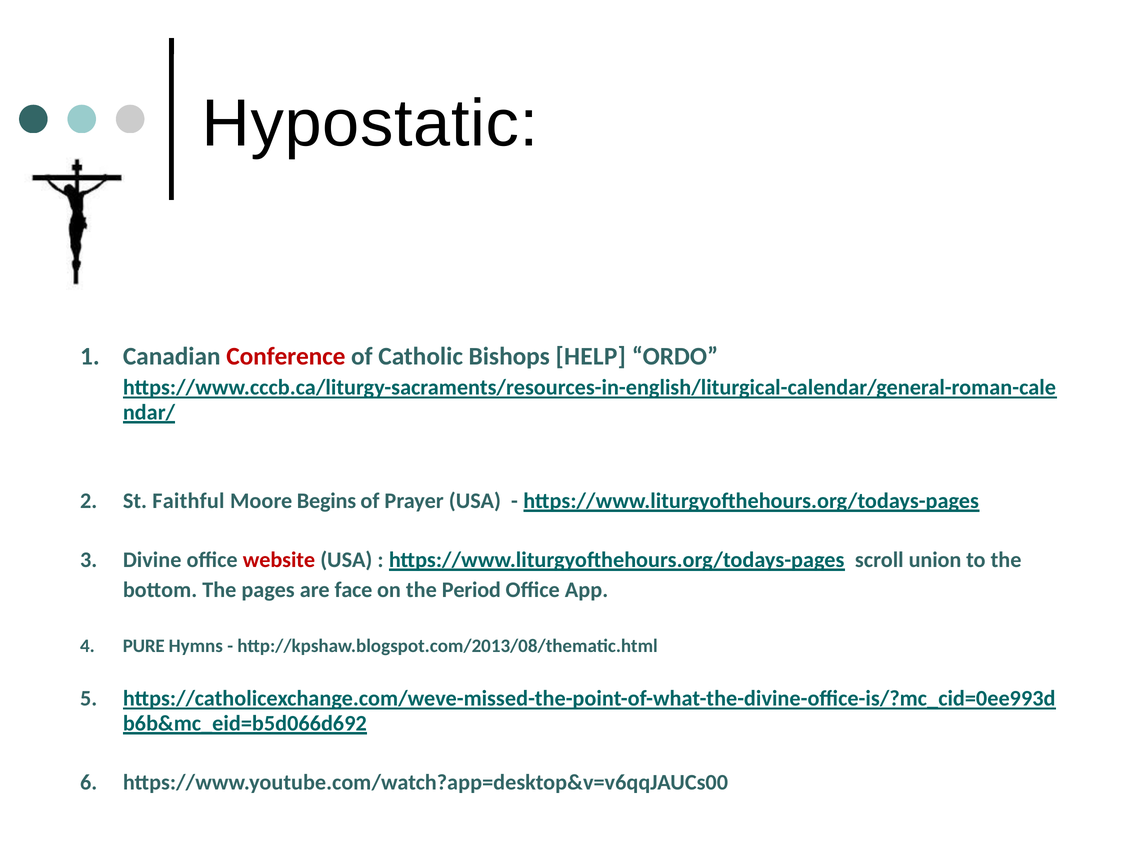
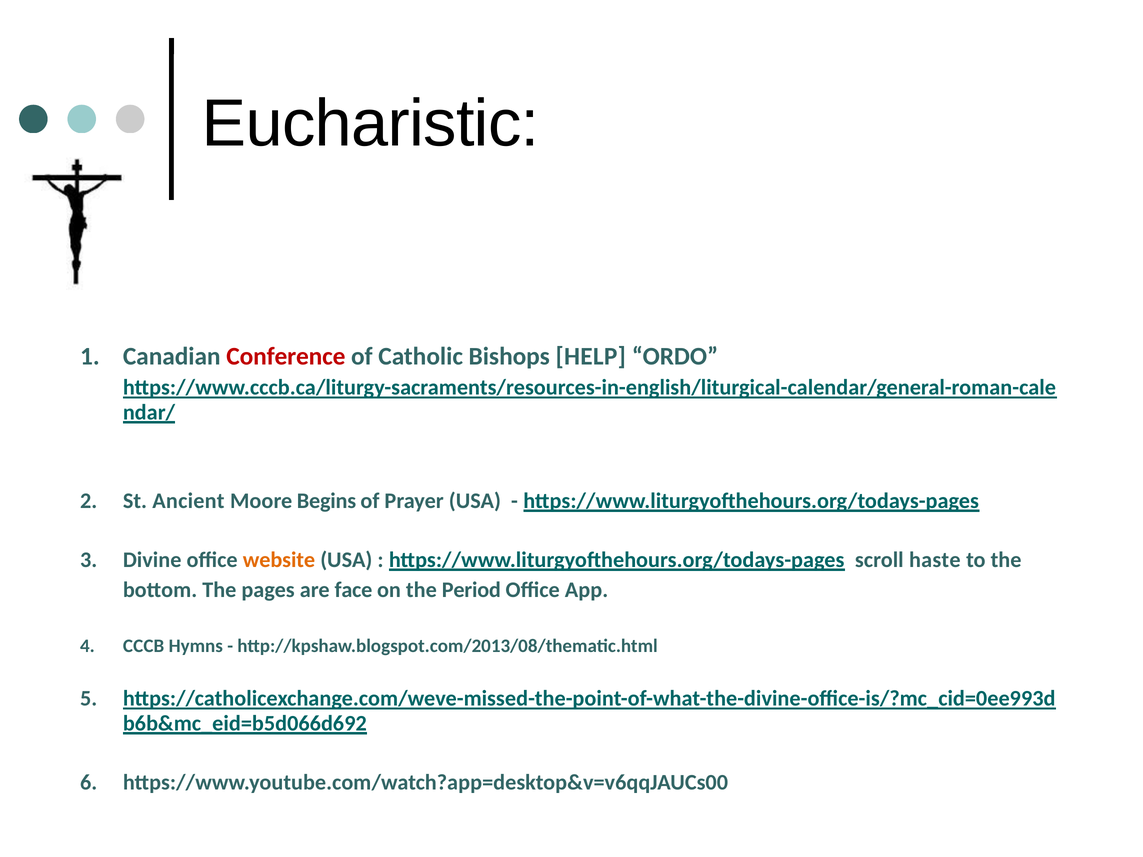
Hypostatic: Hypostatic -> Eucharistic (371, 124)
Faithful: Faithful -> Ancient (188, 501)
website colour: red -> orange (279, 560)
union: union -> haste (935, 560)
PURE: PURE -> CCCB (144, 646)
